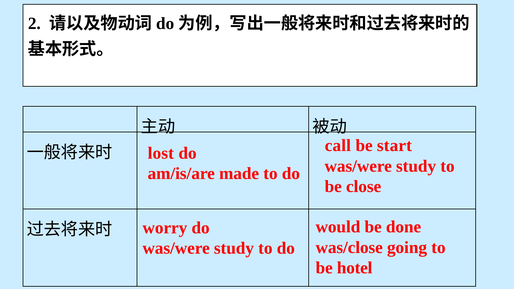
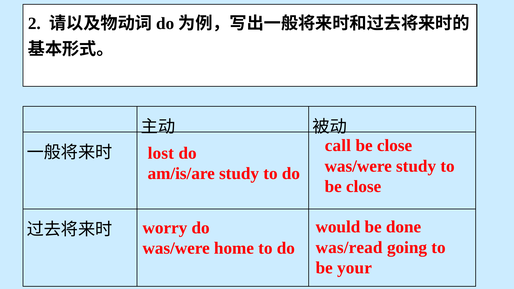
start: start -> close (395, 146)
am/is/are made: made -> study (239, 174)
was/close: was/close -> was/read (349, 248)
study: study -> home (234, 248)
hotel: hotel -> your (354, 268)
